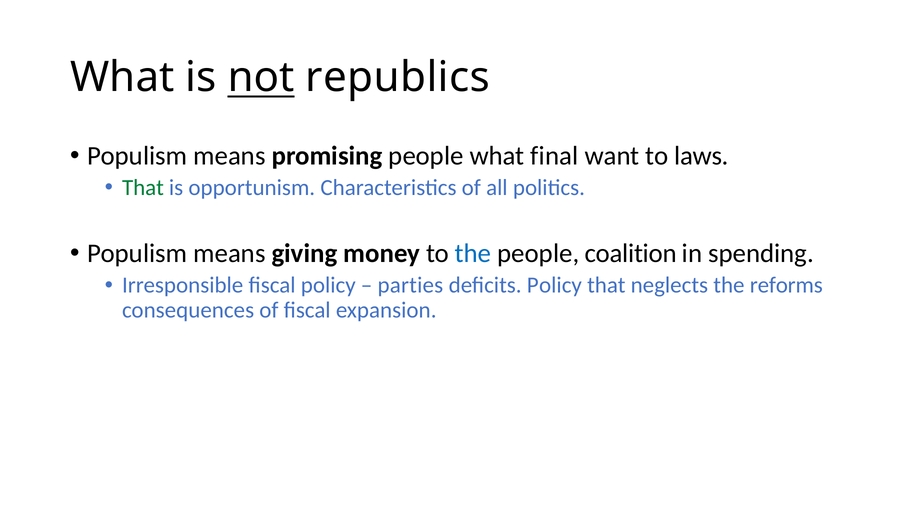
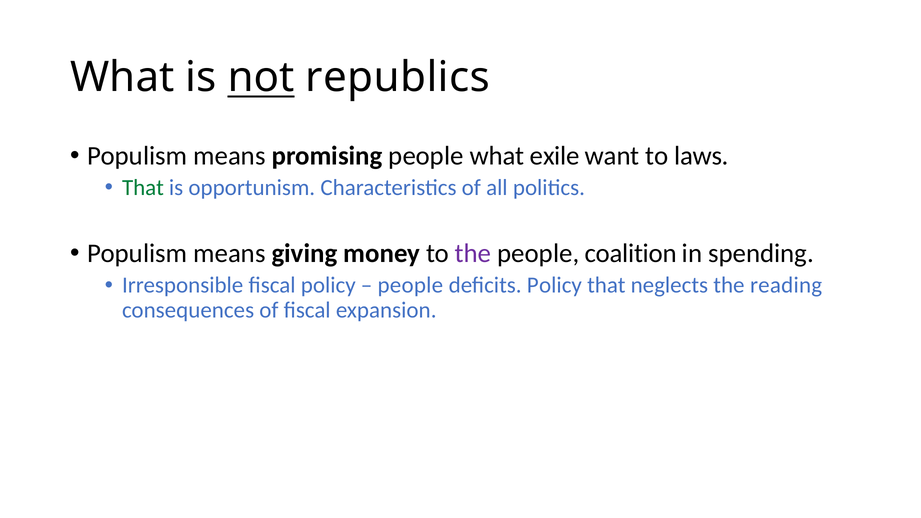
final: final -> exile (555, 156)
the colour: blue -> purple (473, 254)
parties: parties -> people (410, 285)
reforms: reforms -> reading (786, 285)
